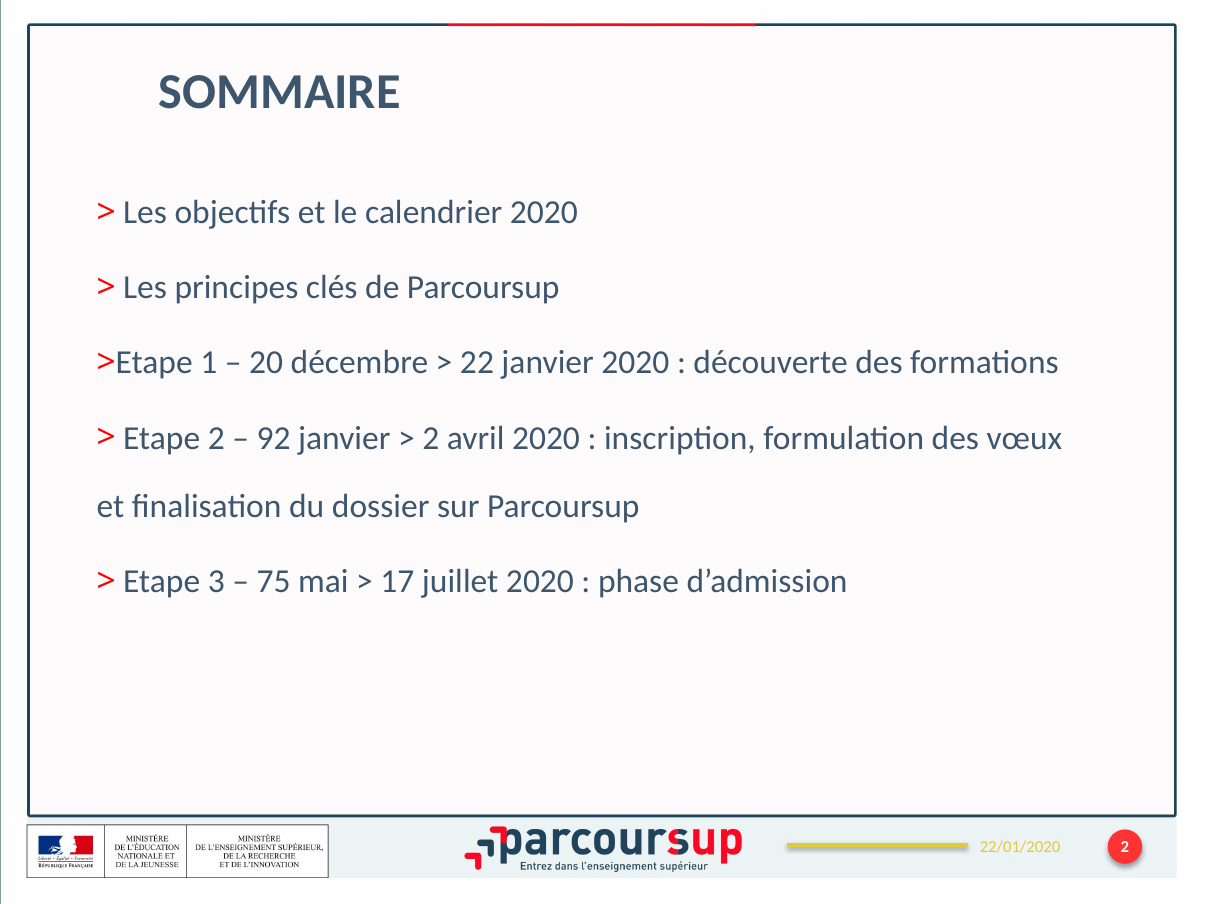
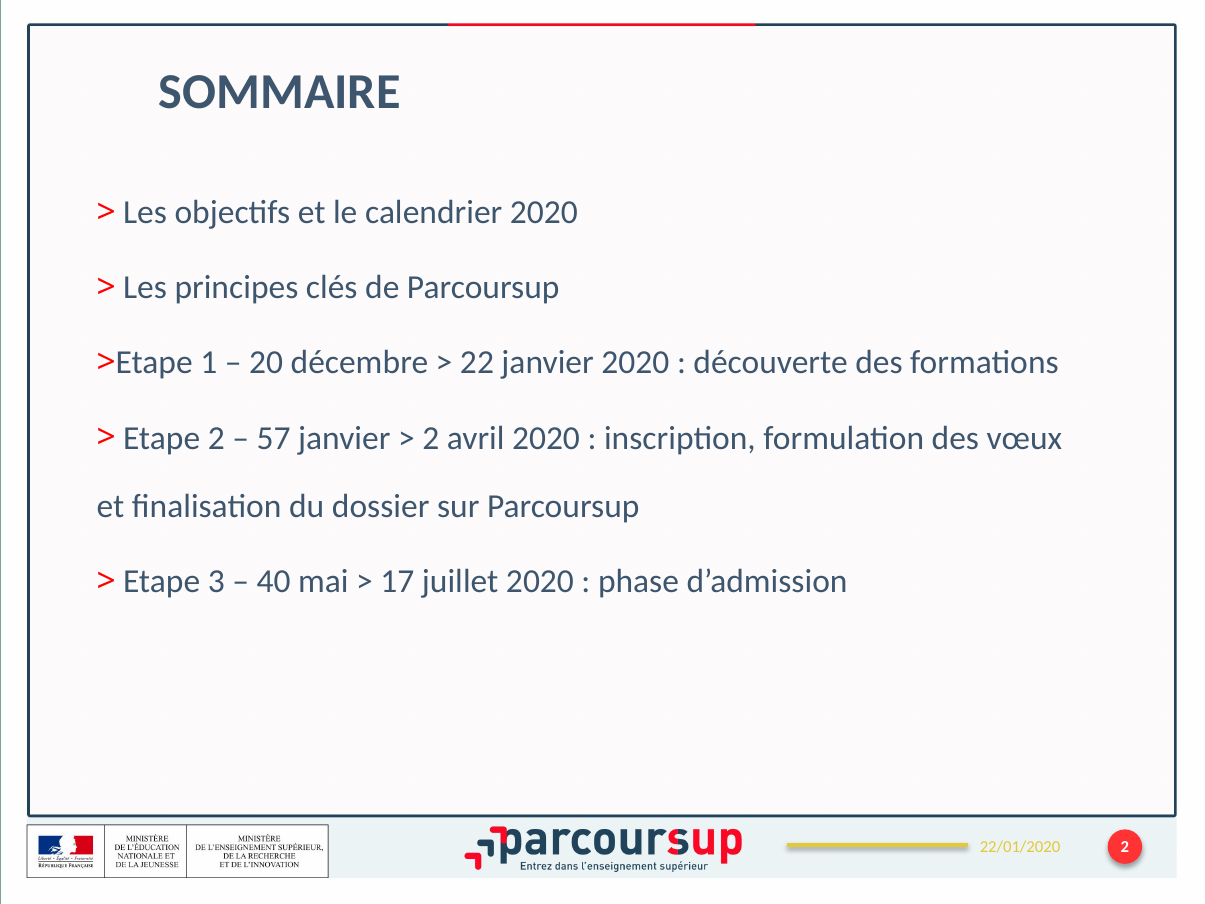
92: 92 -> 57 (274, 438)
75: 75 -> 40 (274, 581)
